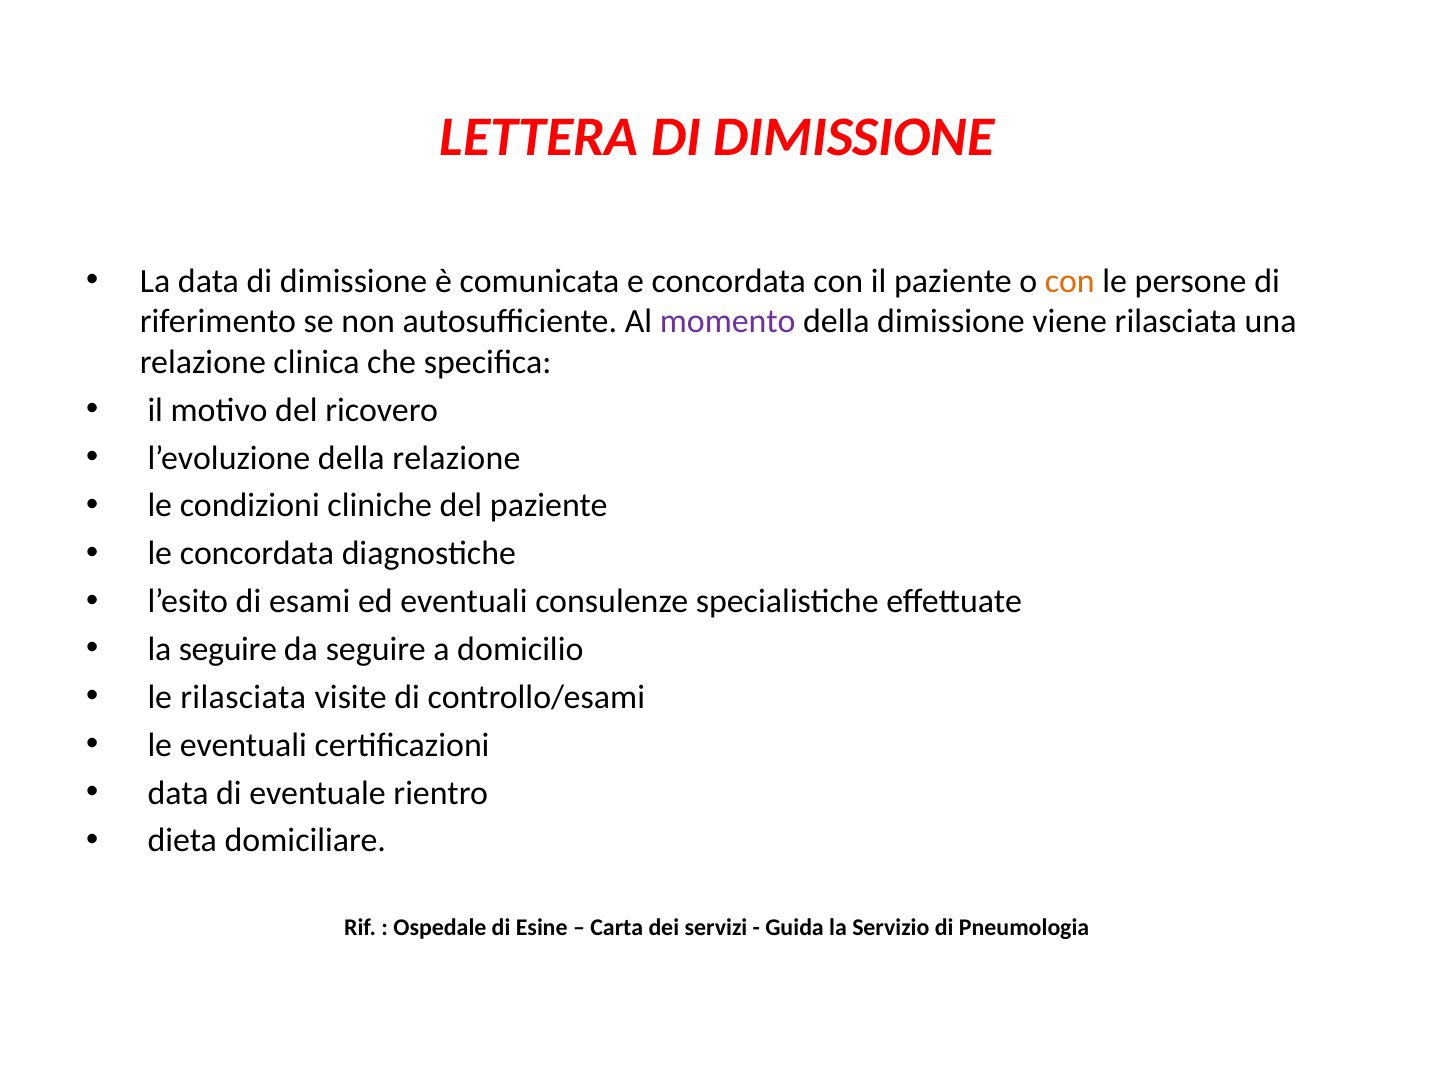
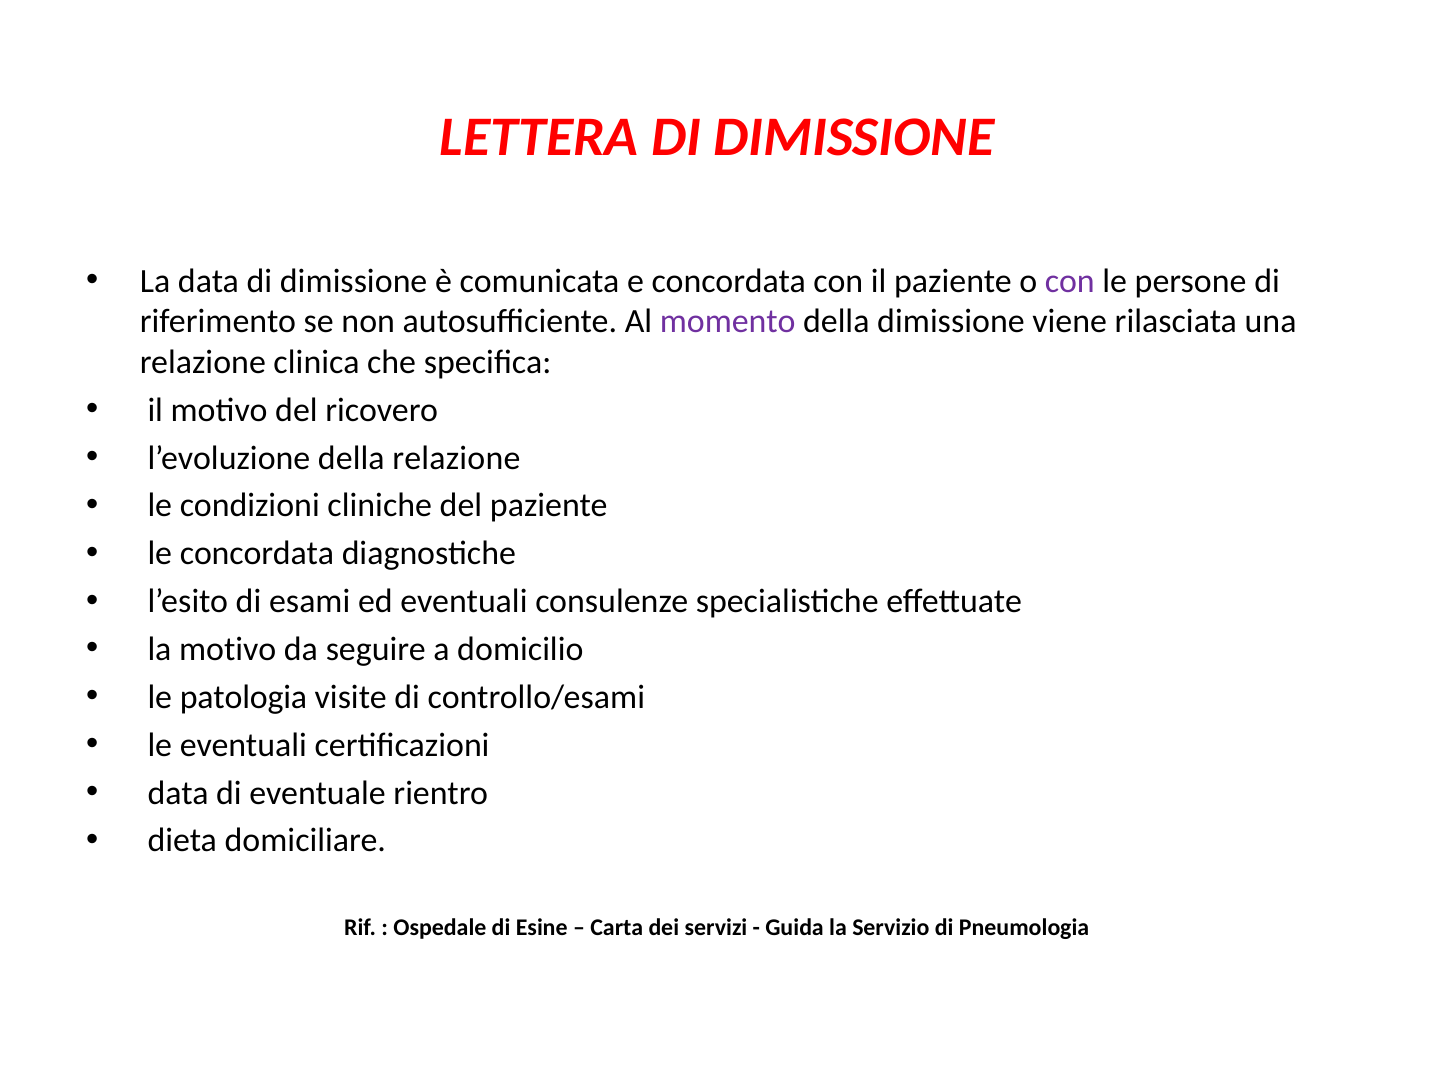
con colour: orange -> purple (1070, 281)
la seguire: seguire -> motivo (228, 649)
le rilasciata: rilasciata -> patologia (243, 697)
